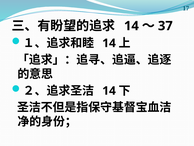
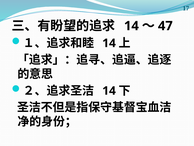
37: 37 -> 47 (165, 26)
